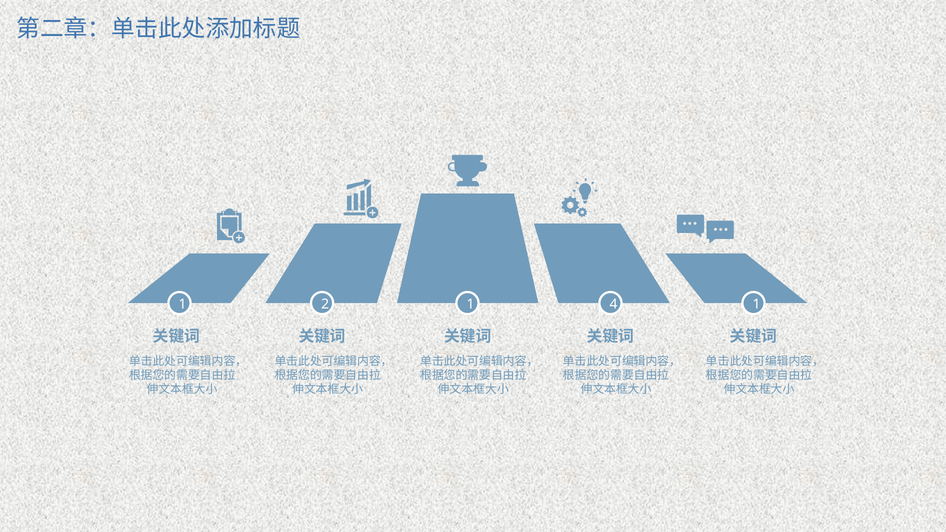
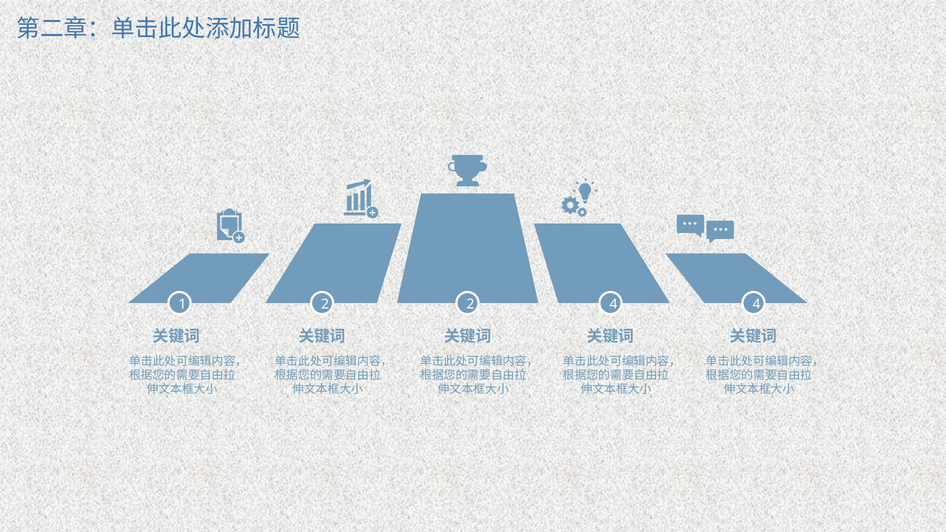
2 1: 1 -> 2 (471, 304)
4 1: 1 -> 4 (757, 304)
